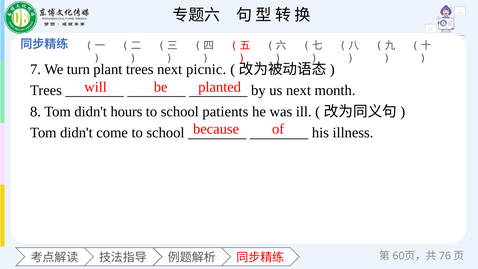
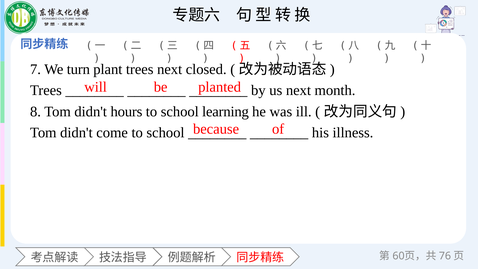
picnic: picnic -> closed (206, 69)
patients: patients -> learning (225, 112)
